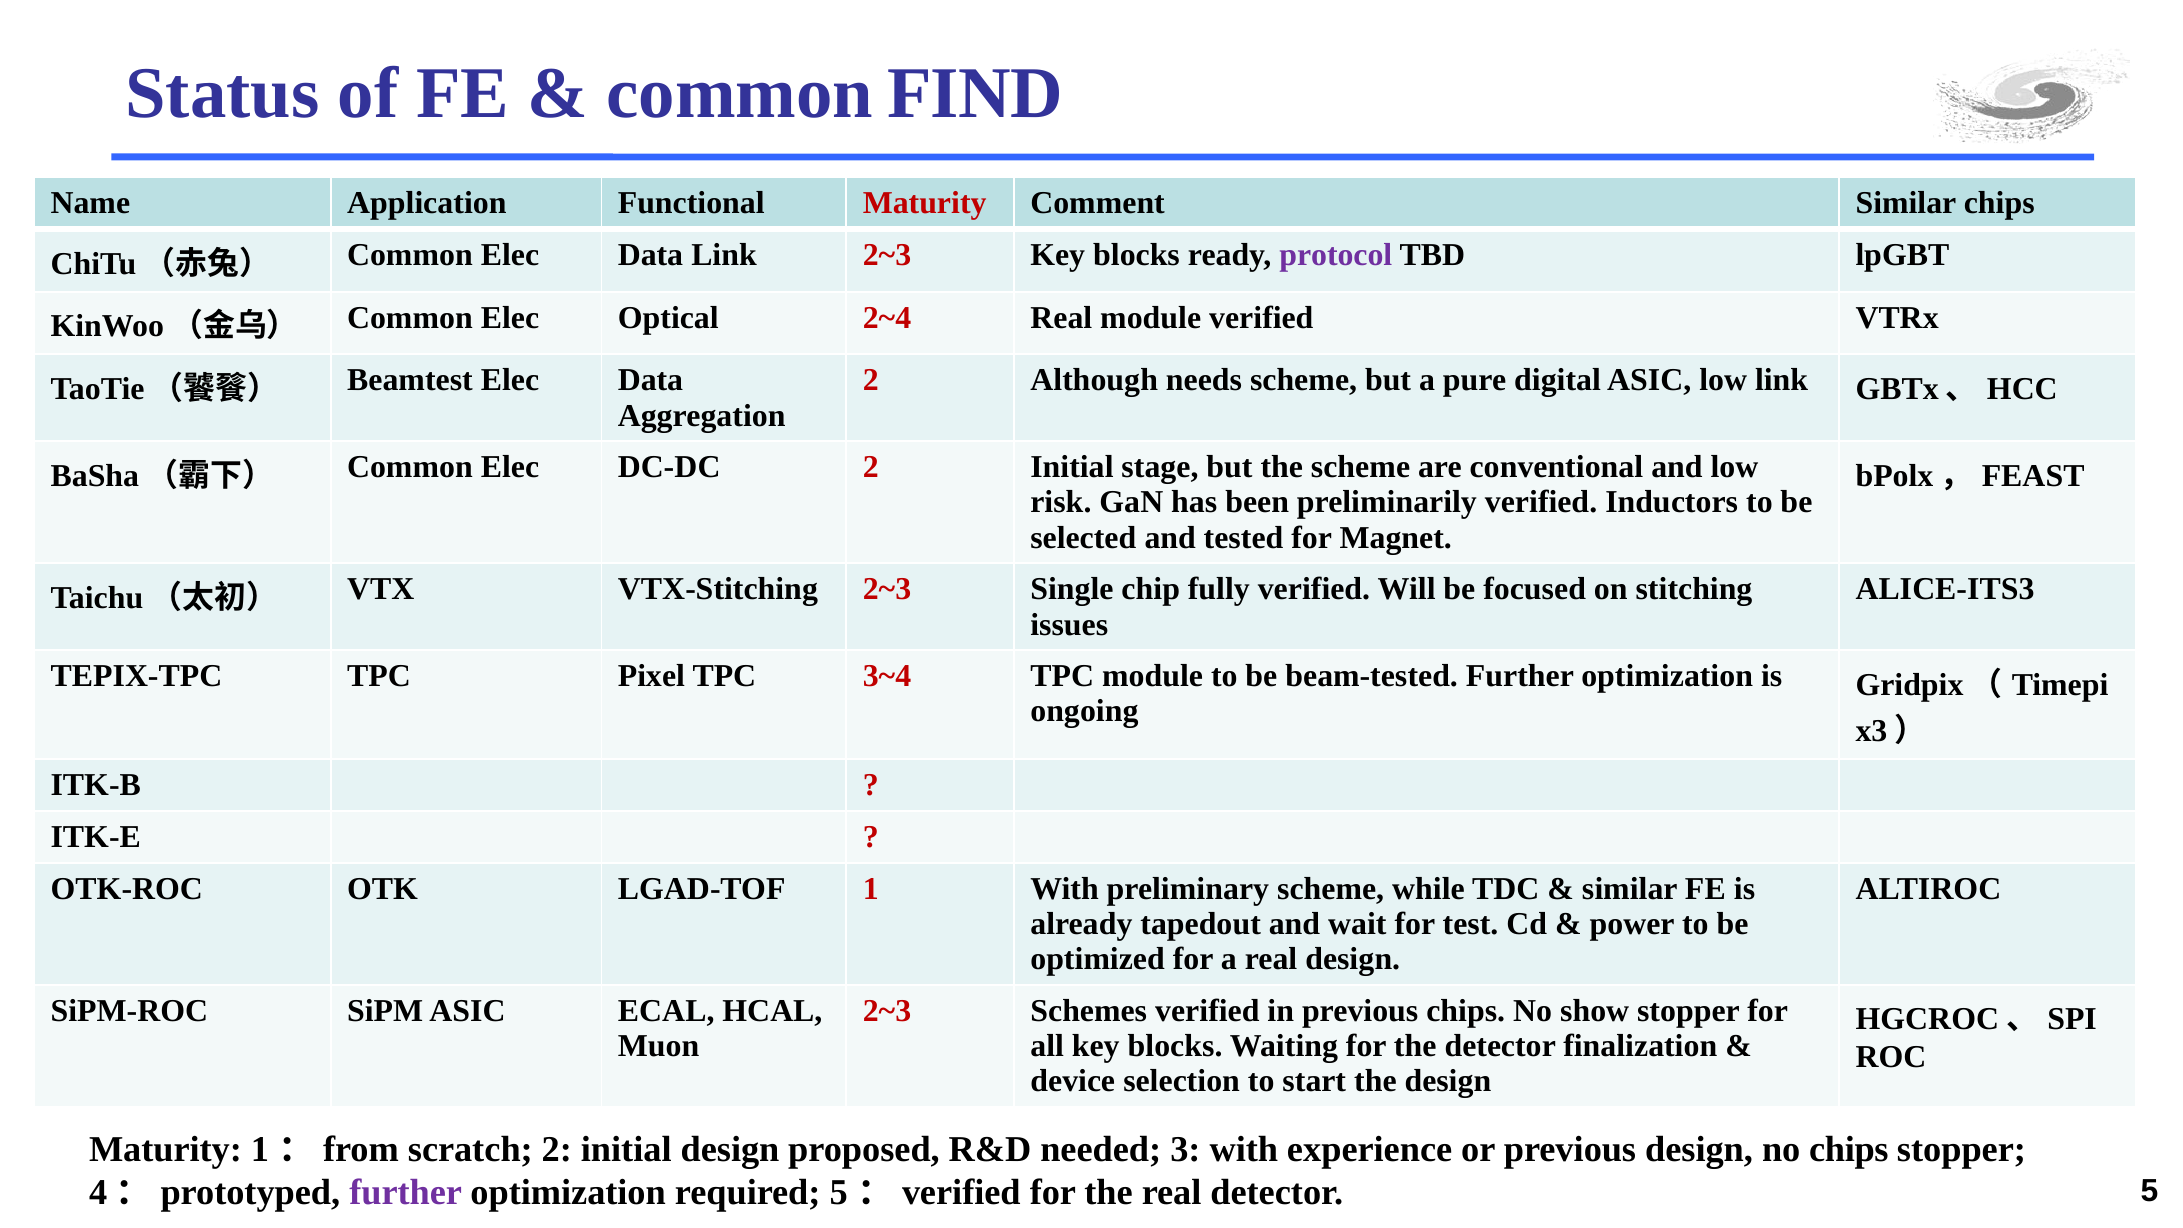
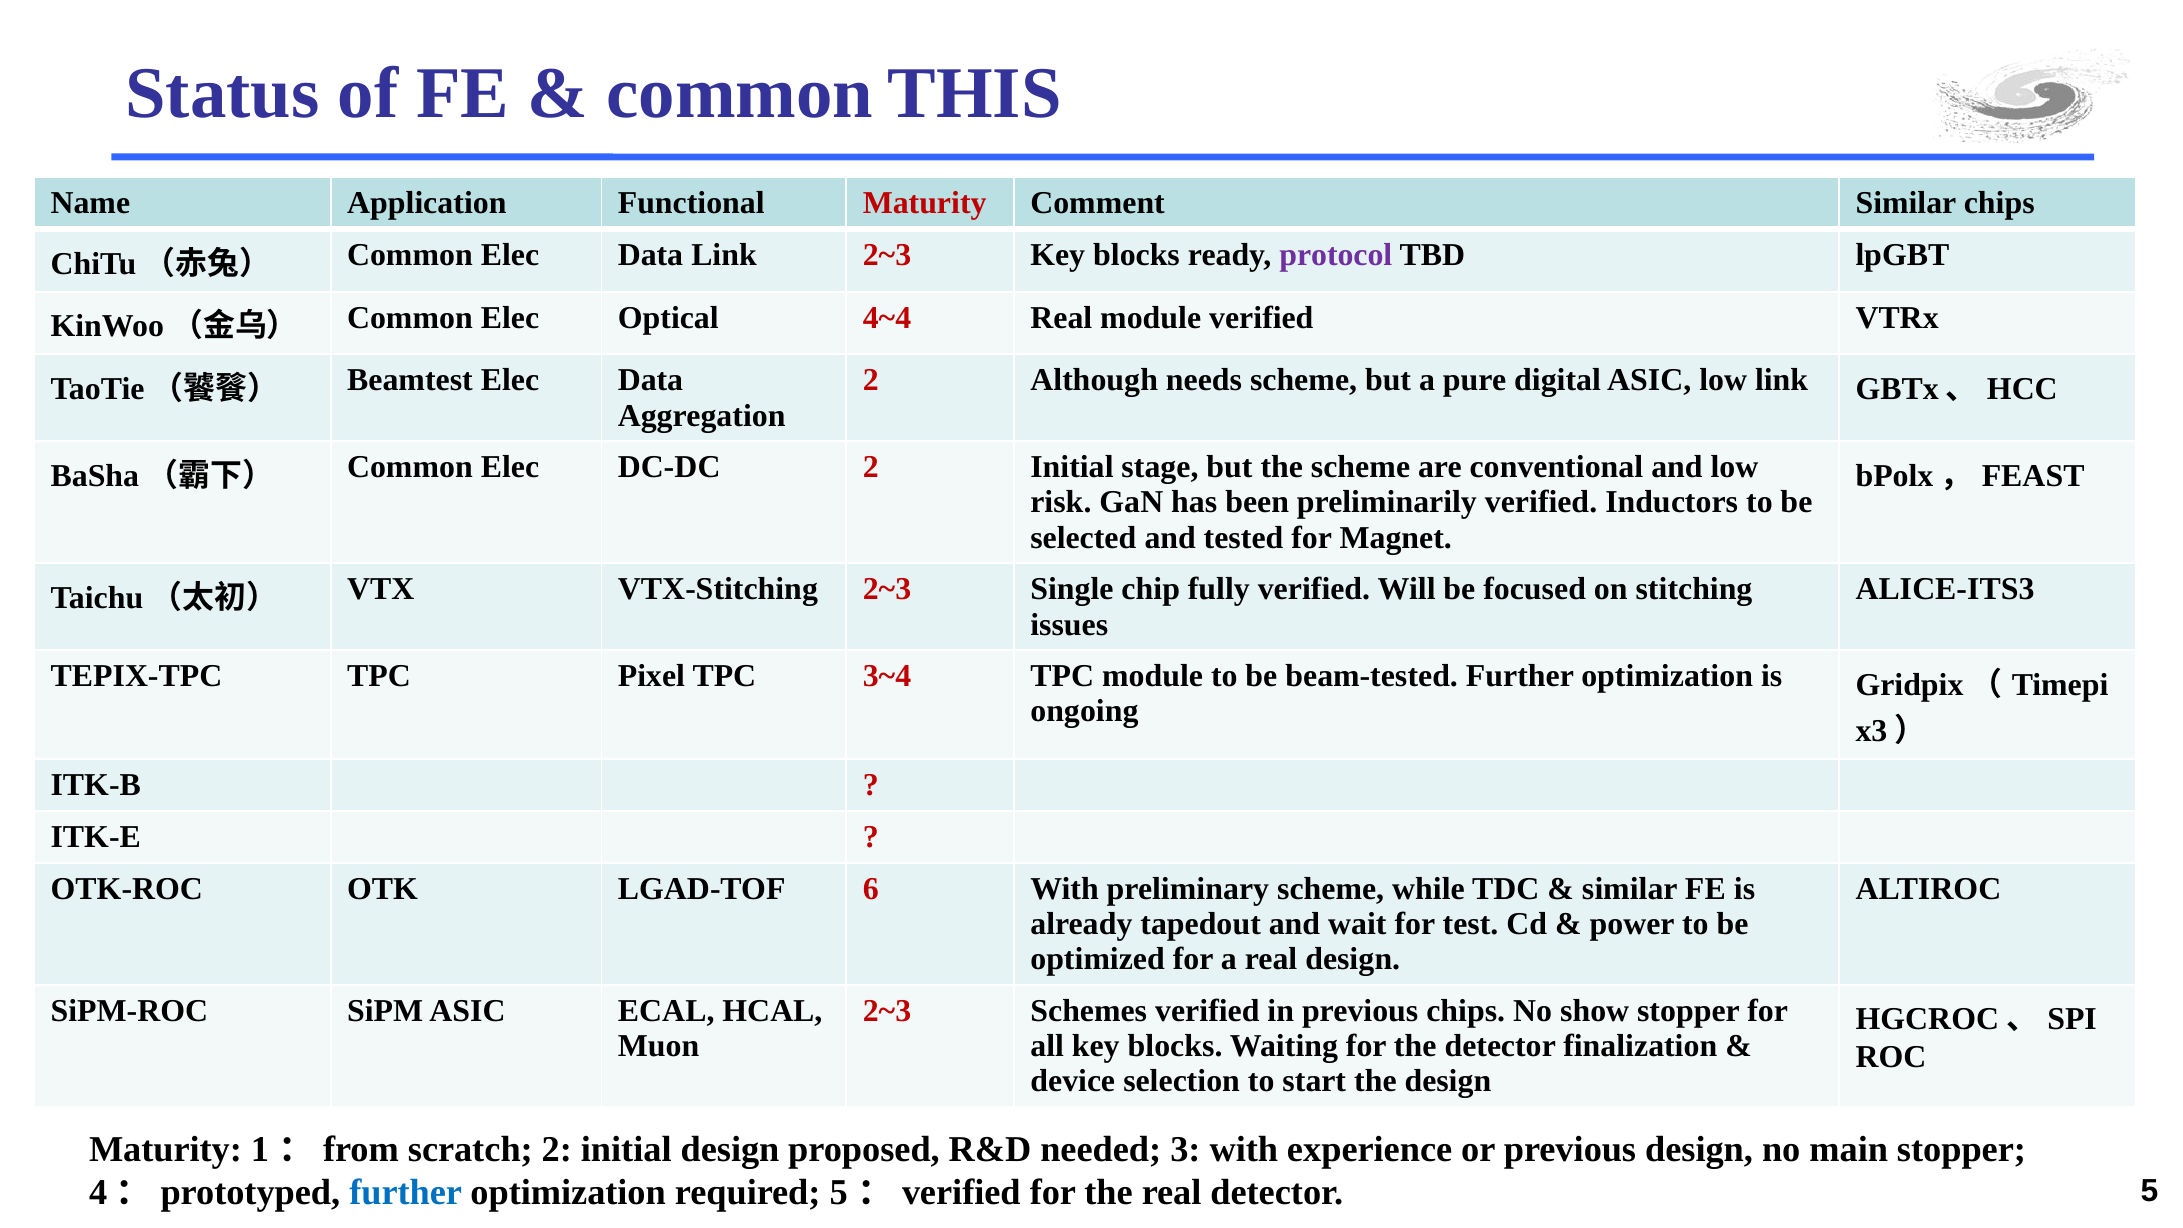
FIND: FIND -> THIS (975, 93)
2~4: 2~4 -> 4~4 (887, 318)
1: 1 -> 6 (871, 889)
no chips: chips -> main (1849, 1149)
further colour: purple -> blue (406, 1193)
